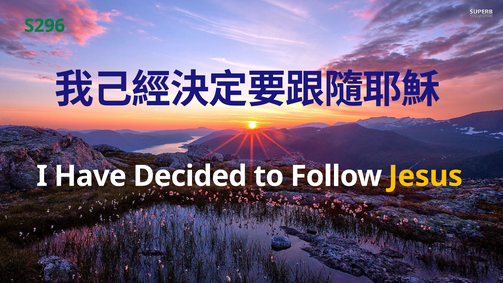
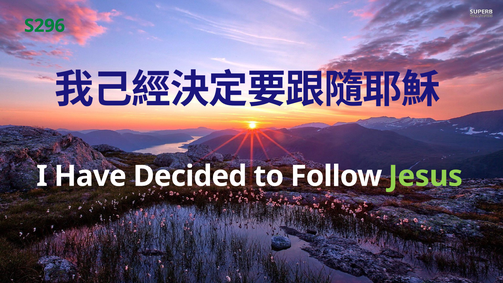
Jesus colour: yellow -> light green (425, 176)
